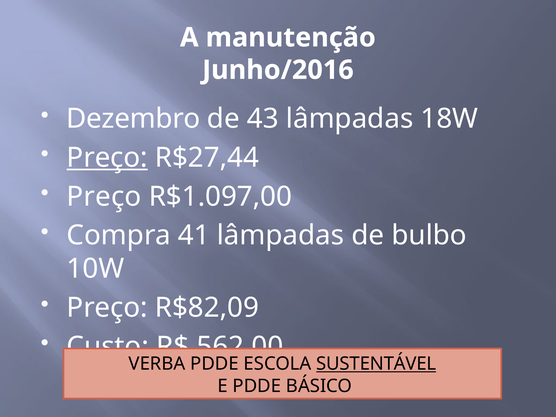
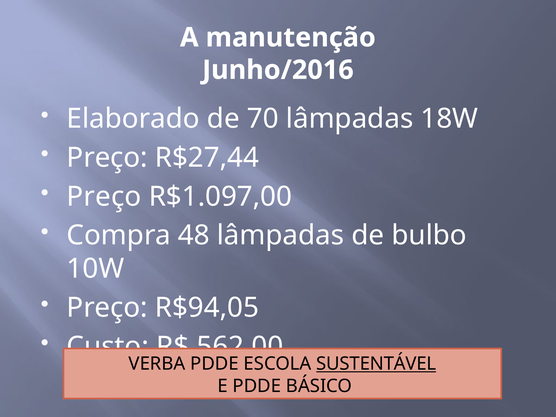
Dezembro: Dezembro -> Elaborado (133, 119)
43: 43 -> 70 (263, 119)
Preço underline: present -> none (107, 158)
41: 41 -> 48 (194, 235)
R$82,09: R$82,09 -> R$94,05 (207, 308)
